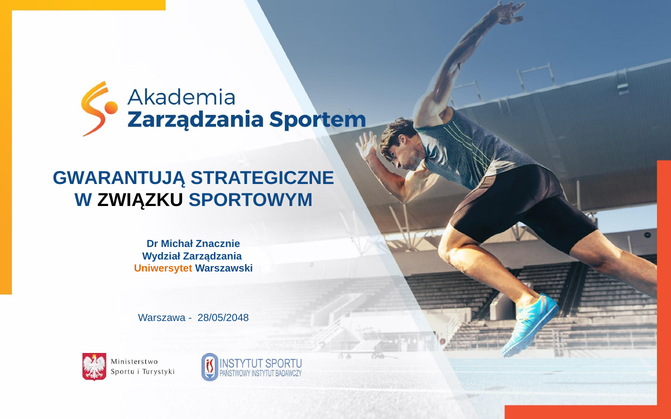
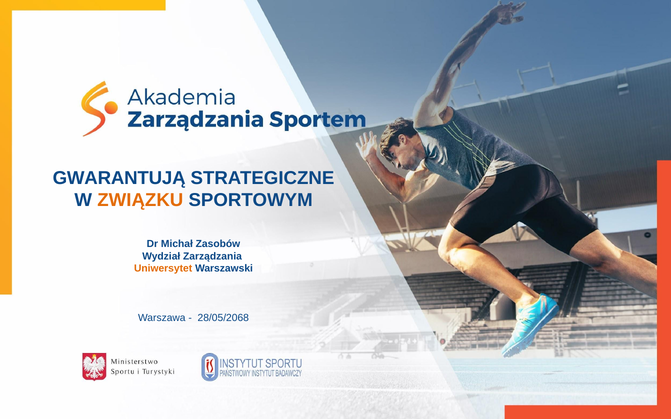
ZWIĄZKU colour: black -> orange (140, 200)
Znacznie: Znacznie -> Zasobów (218, 244)
28/05/2048: 28/05/2048 -> 28/05/2068 (223, 318)
